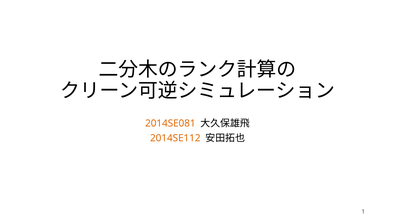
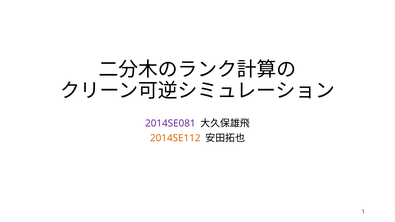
2014SE081 colour: orange -> purple (170, 123)
